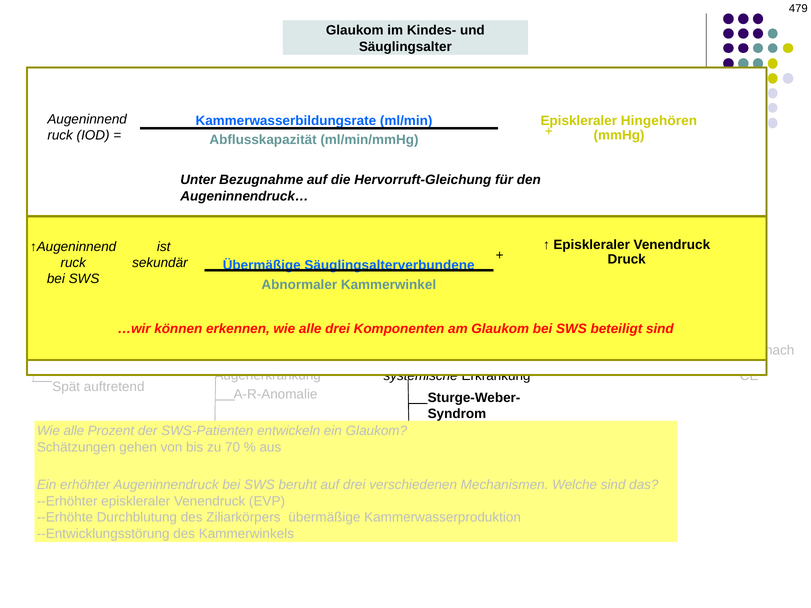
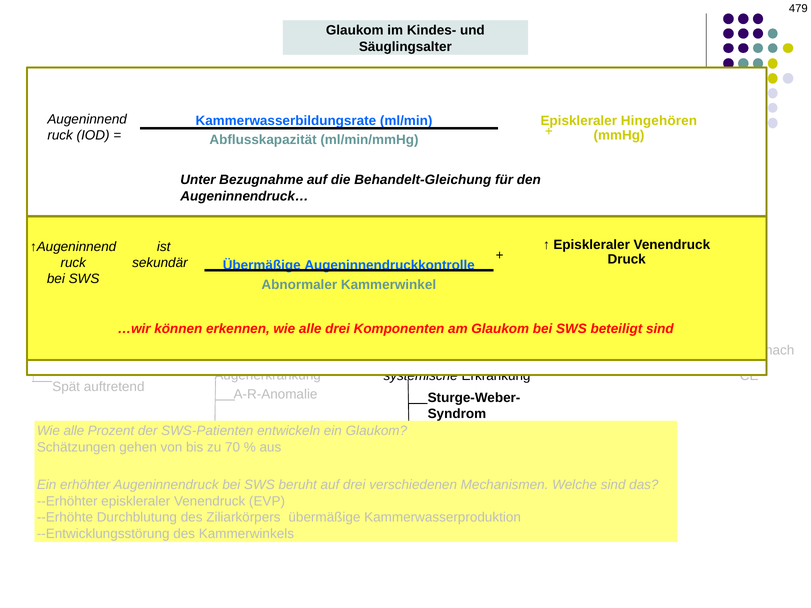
Hervorruft-Gleichung: Hervorruft-Gleichung -> Behandelt-Gleichung (423, 180)
Säuglingsalterverbundene: Säuglingsalterverbundene -> Augeninnendruckkontrolle (390, 266)
